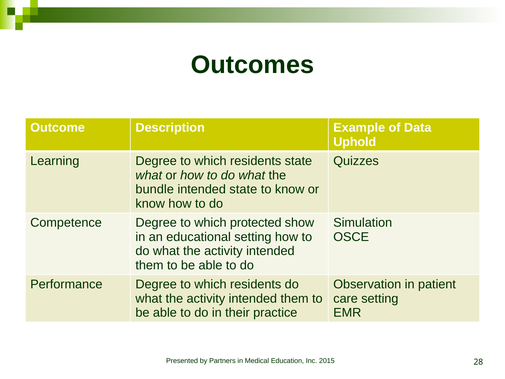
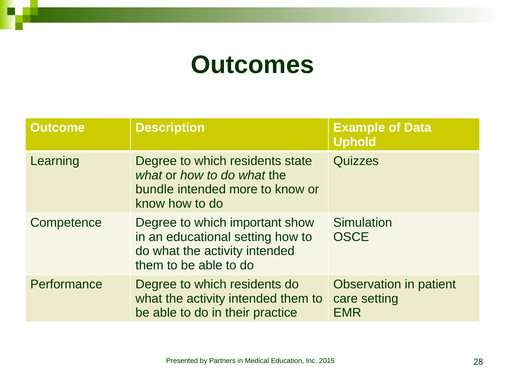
intended state: state -> more (243, 189)
protected: protected -> important (256, 223)
